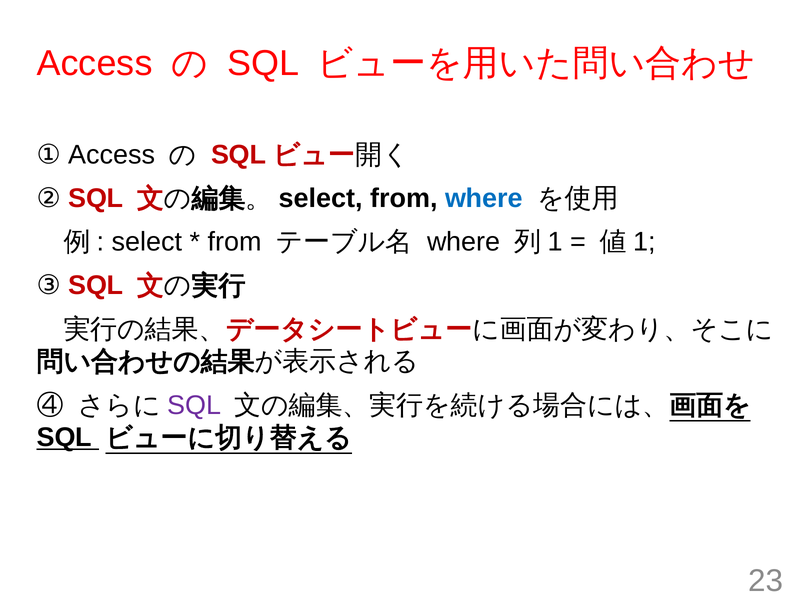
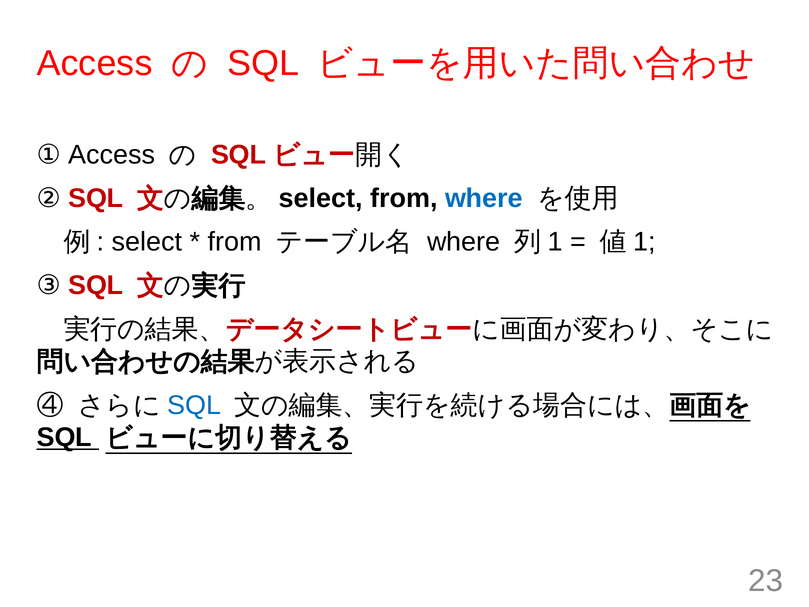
SQL colour: purple -> blue (194, 405)
